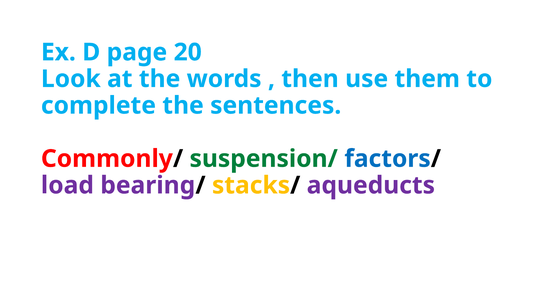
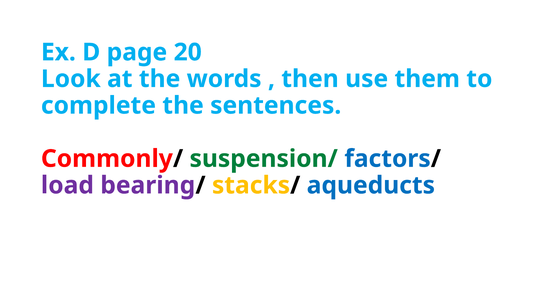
aqueducts colour: purple -> blue (371, 185)
